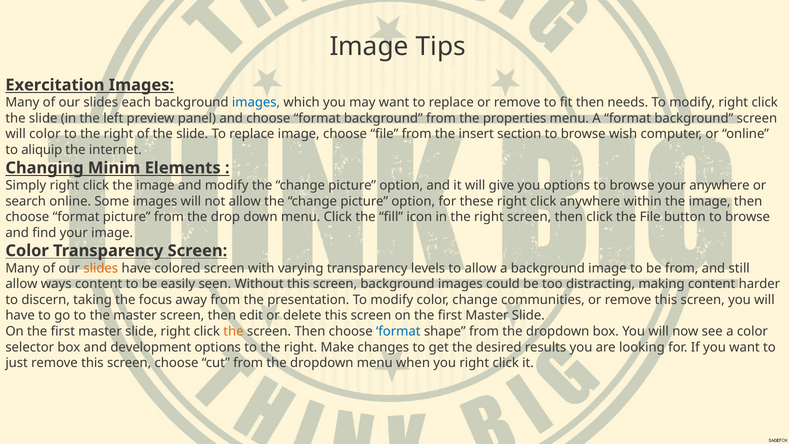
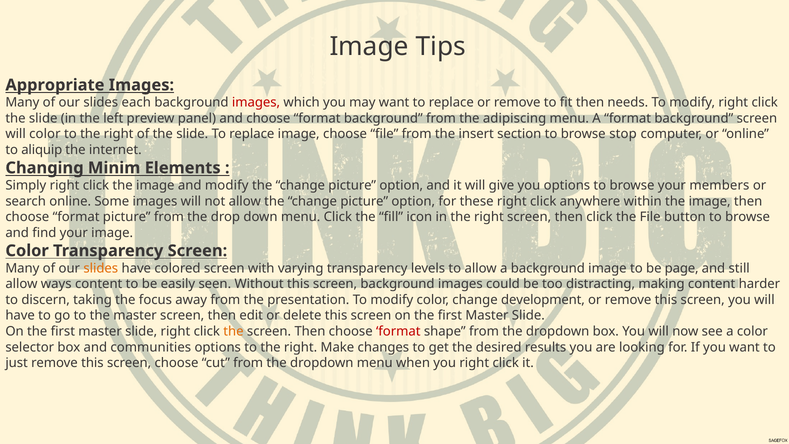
Exercitation: Exercitation -> Appropriate (55, 85)
images colour: blue -> red (256, 103)
properties: properties -> adipiscing (515, 118)
wish: wish -> stop (623, 134)
your anywhere: anywhere -> members (719, 185)
be from: from -> page (682, 268)
communities: communities -> development (543, 300)
format colour: blue -> red (398, 331)
development: development -> communities (151, 347)
